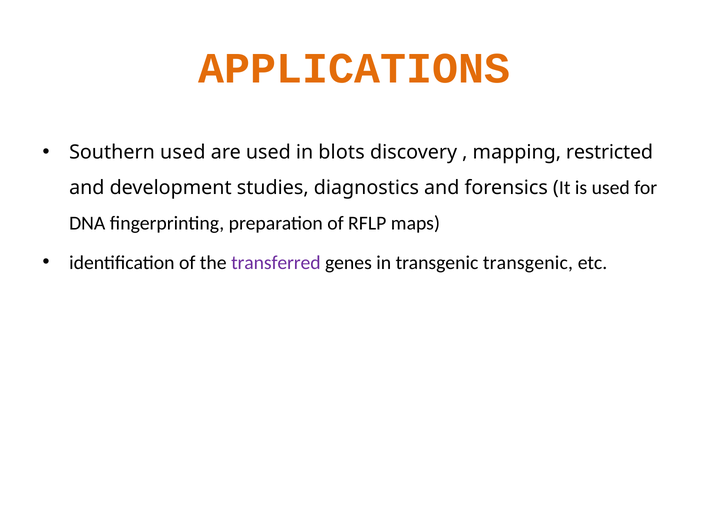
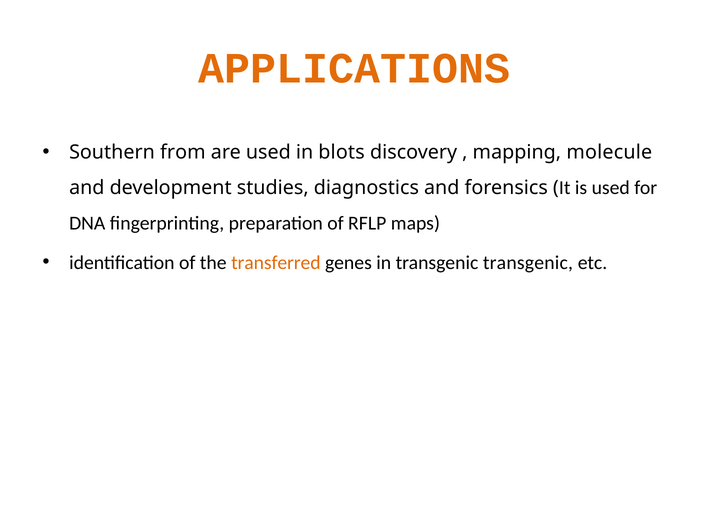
Southern used: used -> from (183, 153)
restricted: restricted -> molecule (609, 153)
transferred colour: purple -> orange (276, 263)
